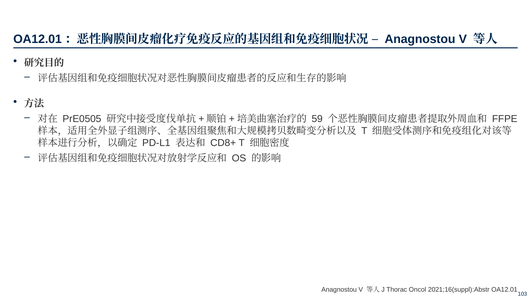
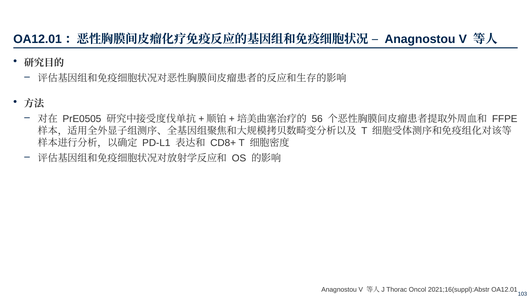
59: 59 -> 56 (317, 119)
